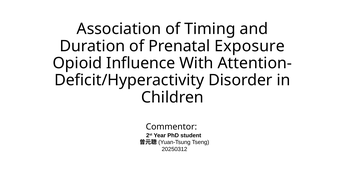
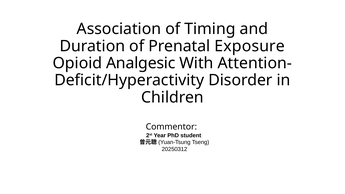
Influence: Influence -> Analgesic (141, 63)
